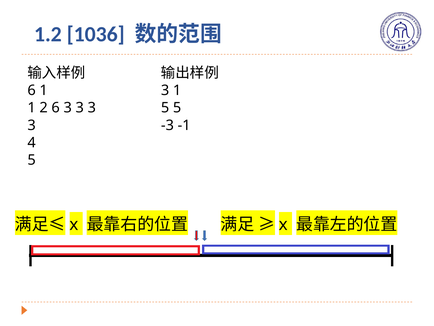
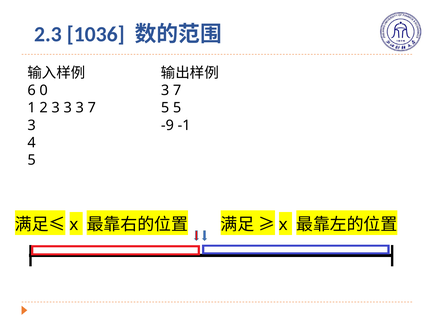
1.2: 1.2 -> 2.3 (48, 34)
6 1: 1 -> 0 (44, 90)
1: 1 -> 7 (177, 90)
2 6: 6 -> 3 (56, 108)
3: 3 -> 7 (92, 108)
-3: -3 -> -9 (167, 125)
